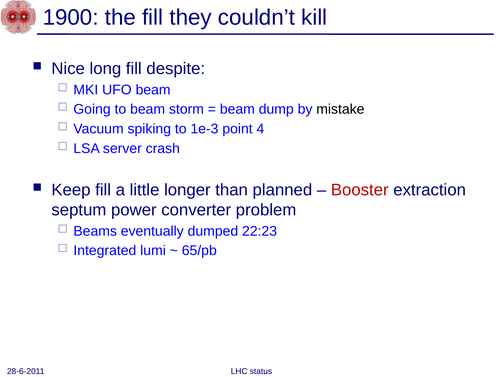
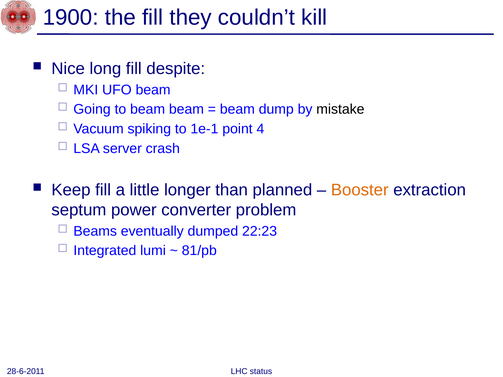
beam storm: storm -> beam (186, 109)
1e-3: 1e-3 -> 1e-1 (204, 129)
Booster colour: red -> orange (360, 190)
65/pb: 65/pb -> 81/pb (199, 251)
